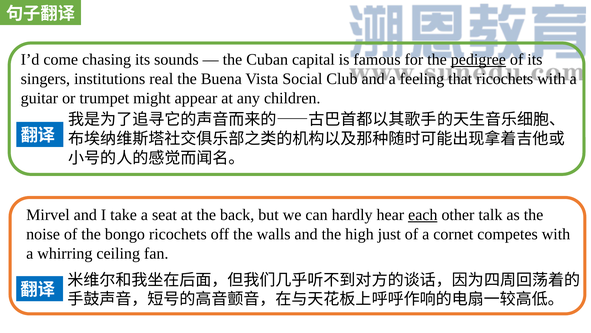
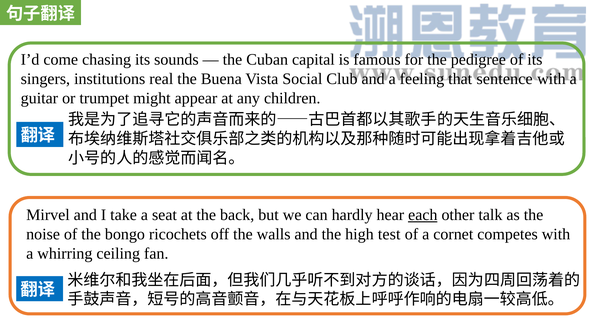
pedigree underline: present -> none (478, 60)
that ricochets: ricochets -> sentence (505, 79)
just: just -> test (389, 234)
